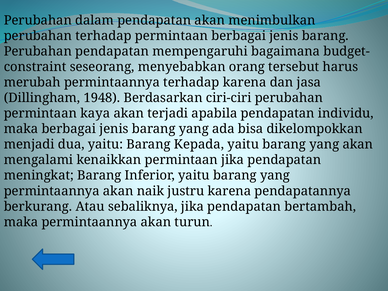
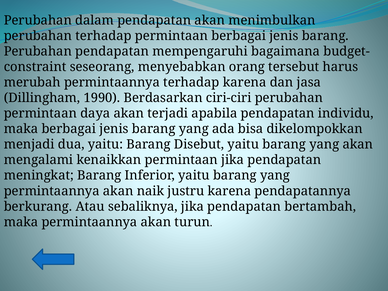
1948: 1948 -> 1990 (102, 98)
kaya: kaya -> daya (95, 113)
Kepada: Kepada -> Disebut (199, 144)
